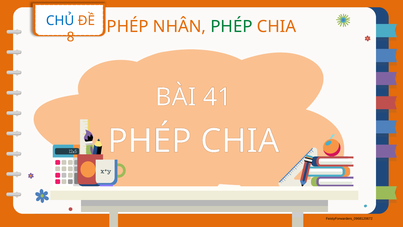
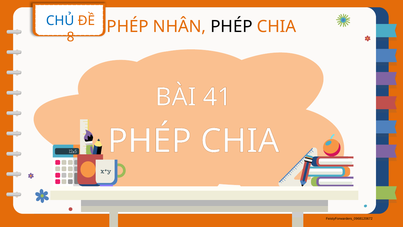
PHÉP colour: green -> black (232, 27)
